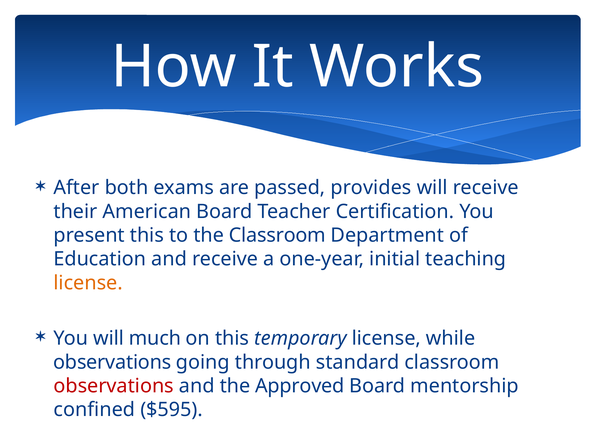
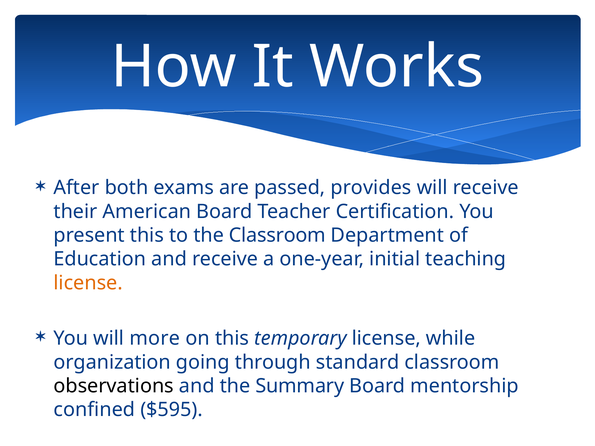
much: much -> more (155, 339)
observations: observations -> organization (112, 362)
observations colour: red -> black (114, 386)
Approved: Approved -> Summary (300, 386)
